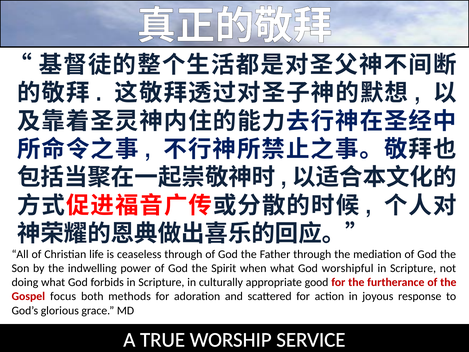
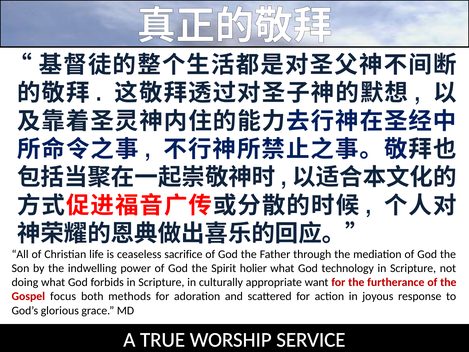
ceaseless through: through -> sacrifice (183, 254)
when: when -> holier (253, 268)
worshipful: worshipful -> technology (348, 268)
good: good -> want (317, 282)
